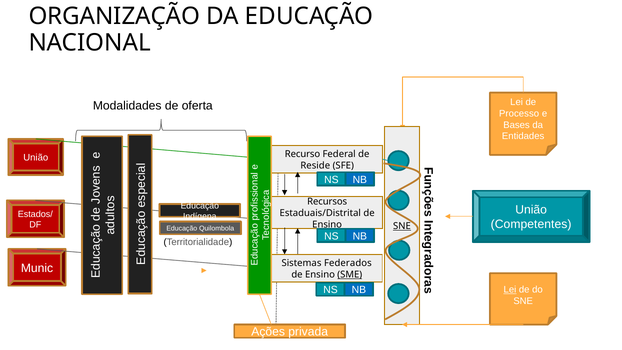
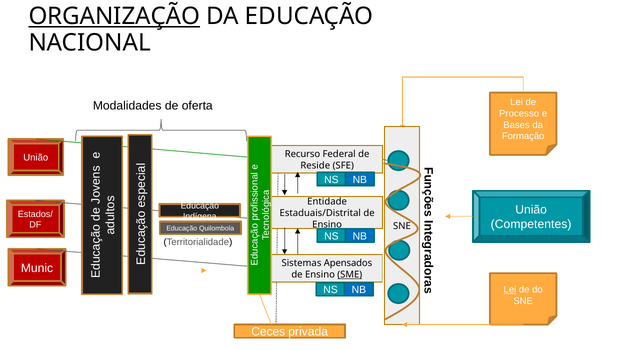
ORGANIZAÇÃO underline: none -> present (114, 16)
Entidades: Entidades -> Formação (523, 136)
Recursos: Recursos -> Entidade (327, 202)
SNE underline: present -> none (402, 226)
Federados: Federados -> Apensados (348, 263)
Ações: Ações -> Ceces (268, 332)
